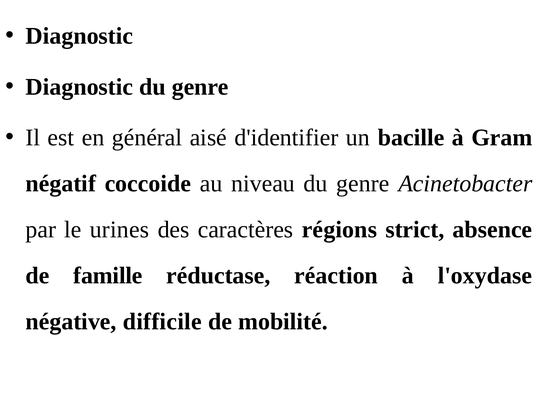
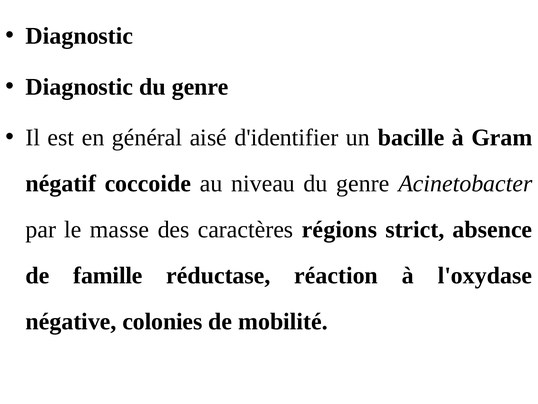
urines: urines -> masse (119, 229)
difficile: difficile -> colonies (162, 321)
